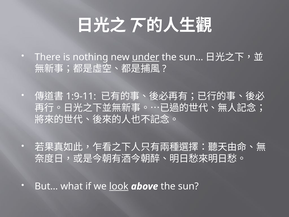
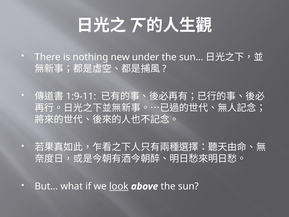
under underline: present -> none (146, 57)
